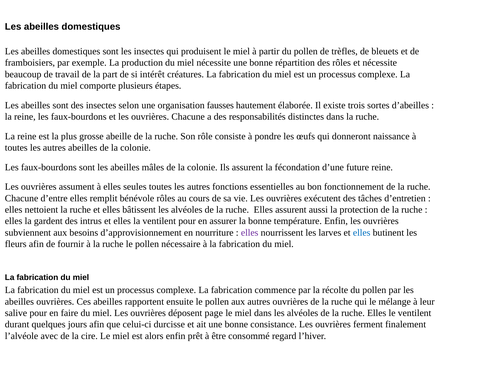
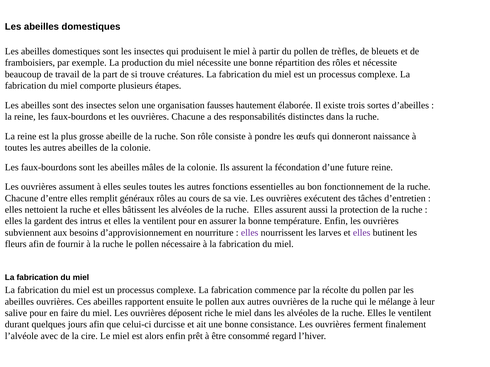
intérêt: intérêt -> trouve (152, 74)
bénévole: bénévole -> généraux (137, 199)
elles colour: blue -> purple (362, 233)
page: page -> riche (214, 313)
